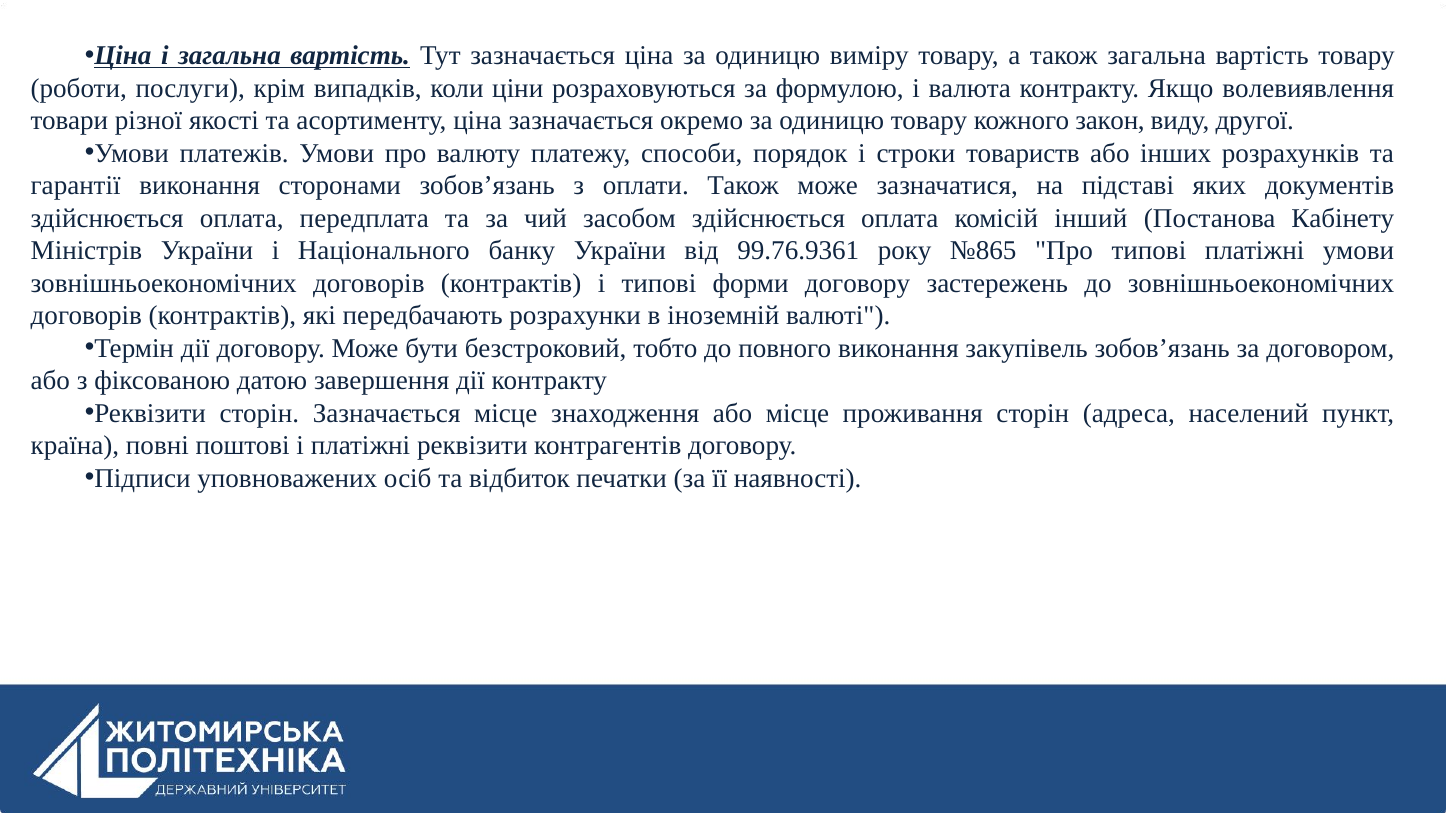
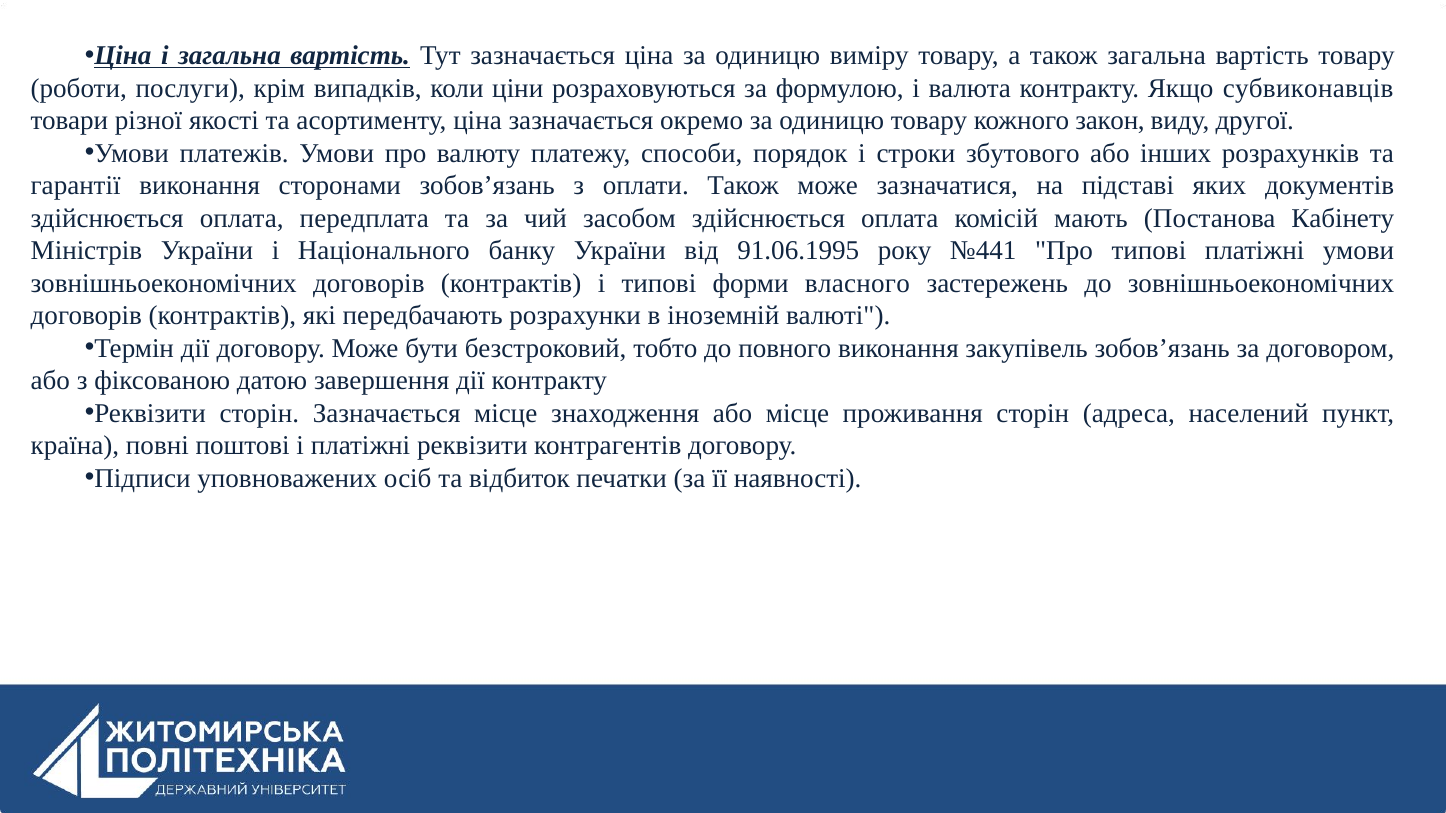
волевиявлення: волевиявлення -> субвиконавців (1308, 88)
товариств: товариств -> збутового (1023, 153)
інший: інший -> мають (1091, 218)
99.76.9361: 99.76.9361 -> 91.06.1995 (798, 251)
№865: №865 -> №441 (983, 251)
форми договору: договору -> власного (857, 283)
